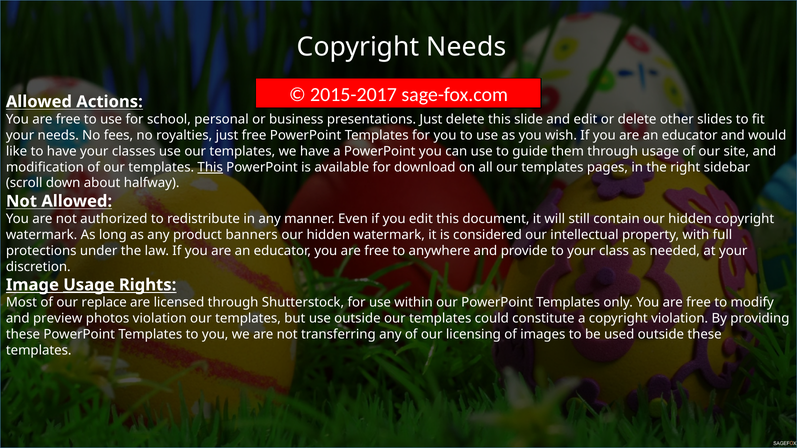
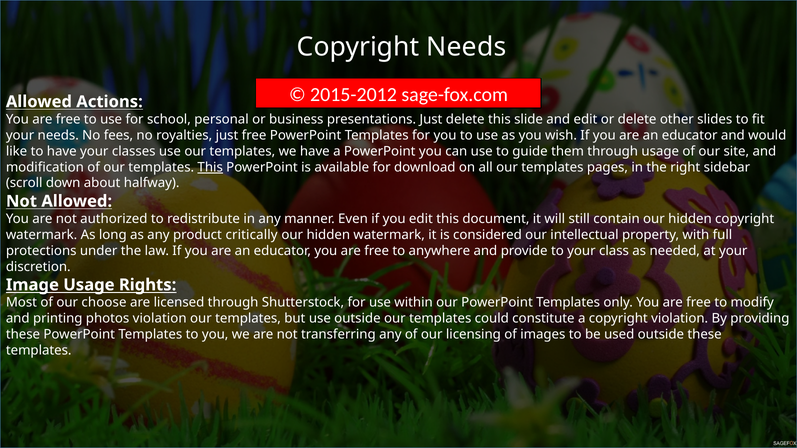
2015-2017: 2015-2017 -> 2015-2012 (354, 95)
banners: banners -> critically (252, 235)
Usage underline: present -> none (89, 285)
replace: replace -> choose (104, 303)
preview: preview -> printing (58, 319)
